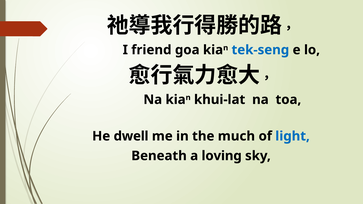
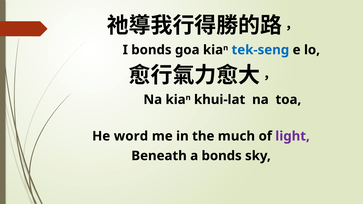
I friend: friend -> bonds (151, 50)
dwell: dwell -> word (131, 136)
light colour: blue -> purple (293, 136)
a loving: loving -> bonds (222, 156)
